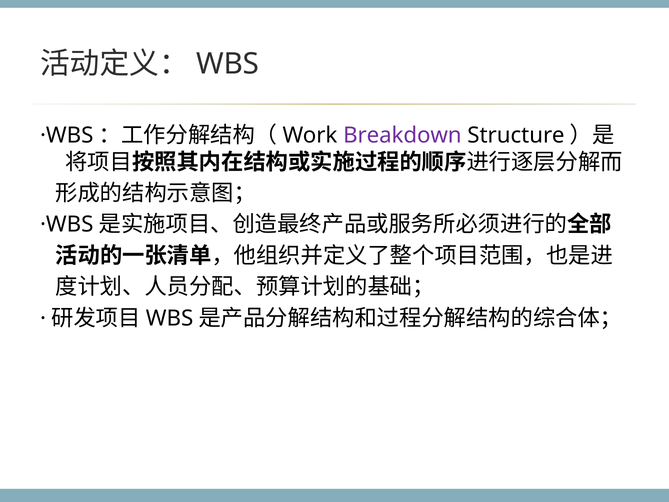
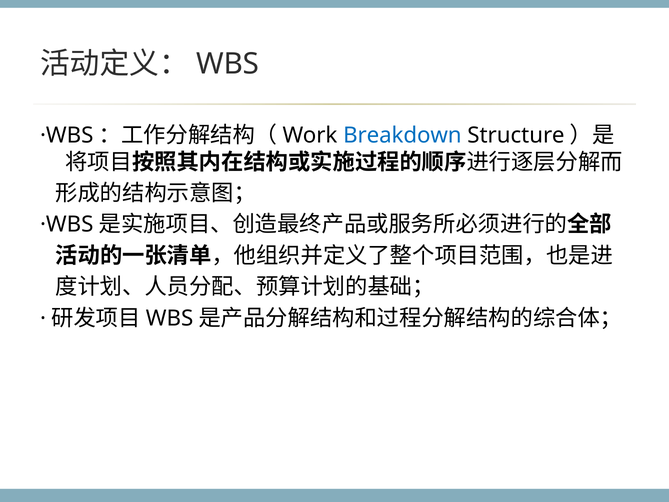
Breakdown colour: purple -> blue (402, 135)
